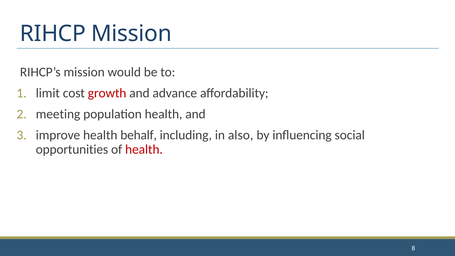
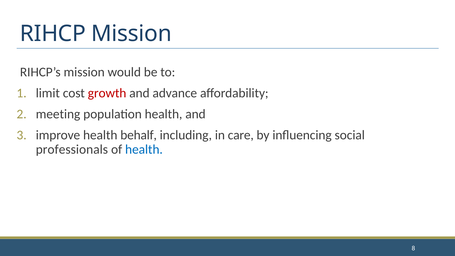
also: also -> care (241, 135)
opportunities: opportunities -> professionals (72, 149)
health colour: red -> blue (144, 149)
